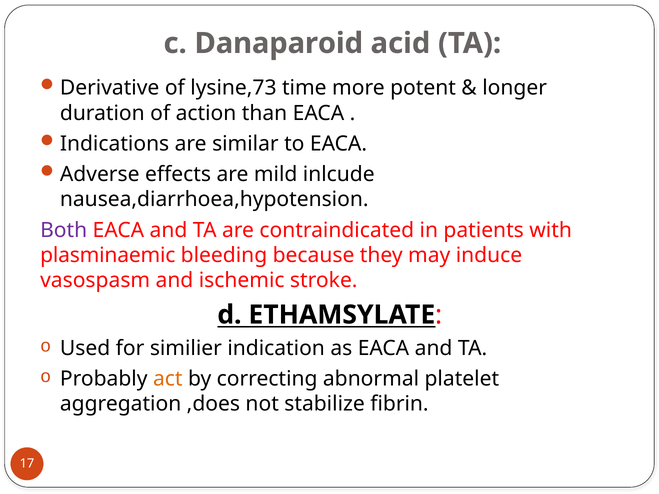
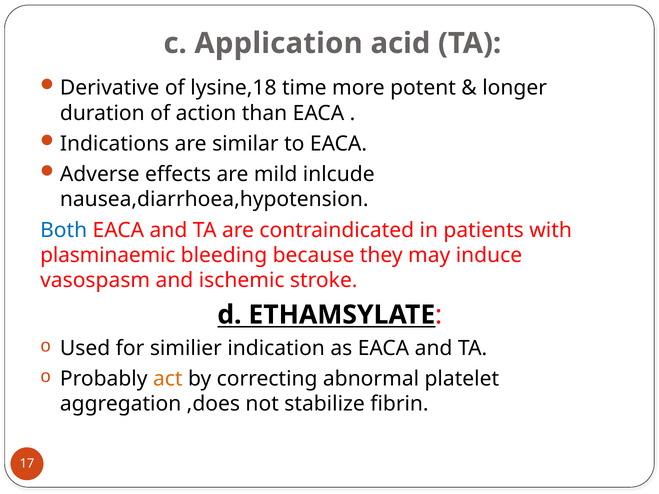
Danaparoid: Danaparoid -> Application (279, 43)
lysine,73: lysine,73 -> lysine,18 (233, 88)
Both colour: purple -> blue (64, 230)
